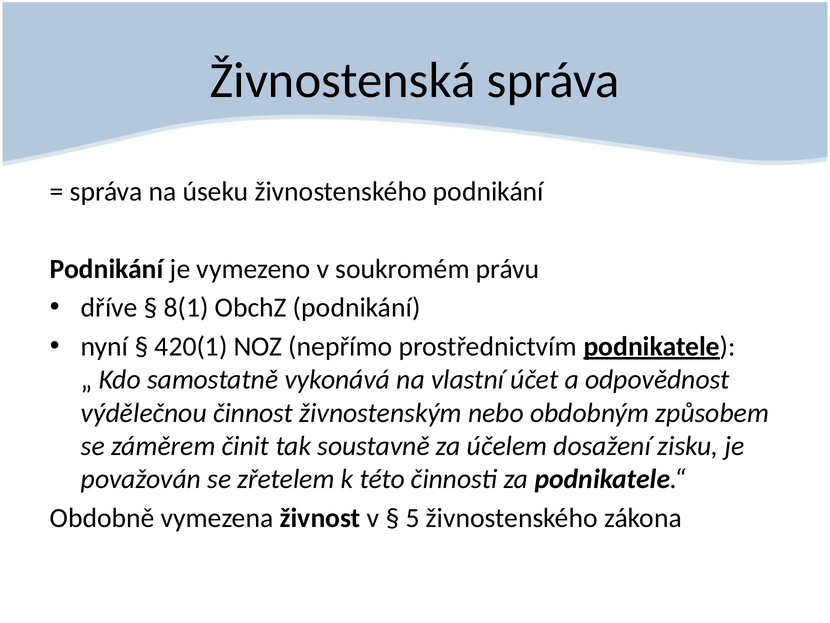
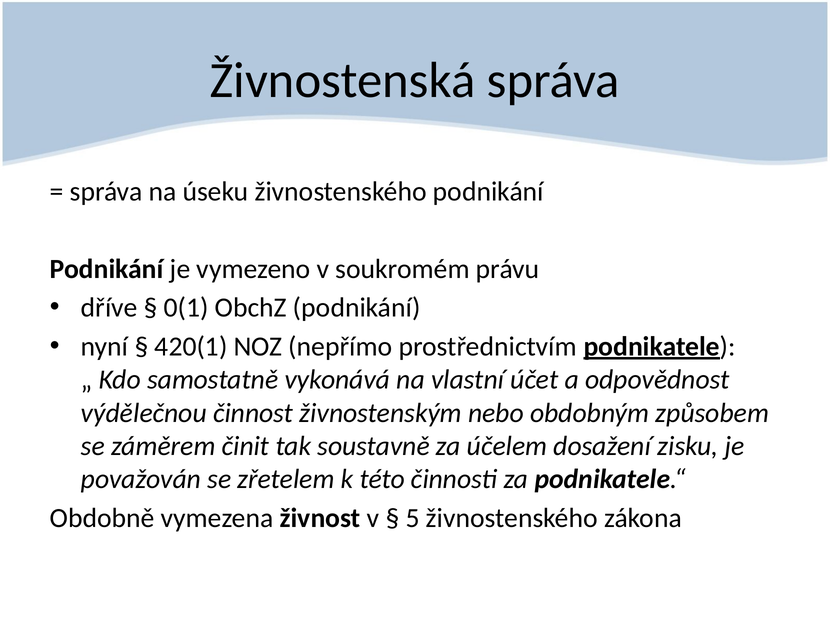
8(1: 8(1 -> 0(1 (186, 307)
